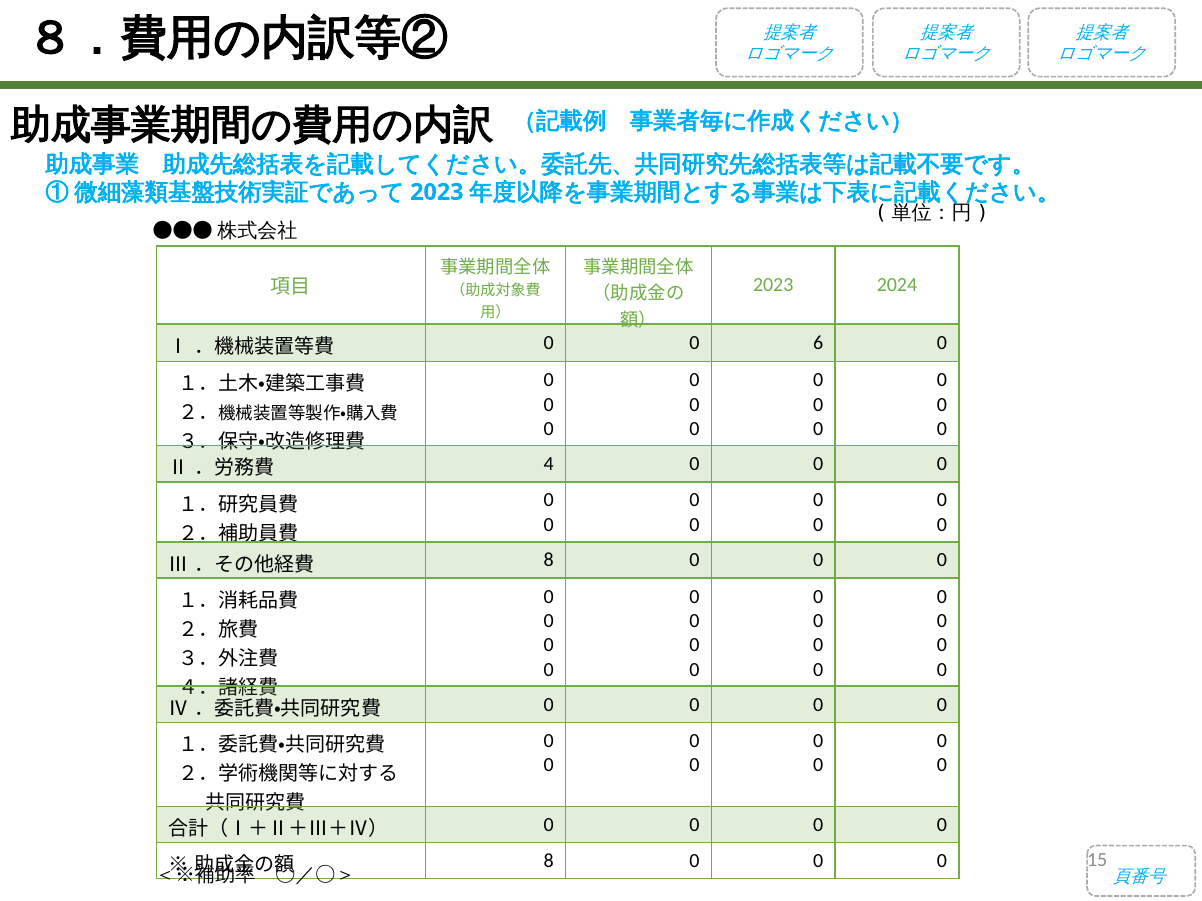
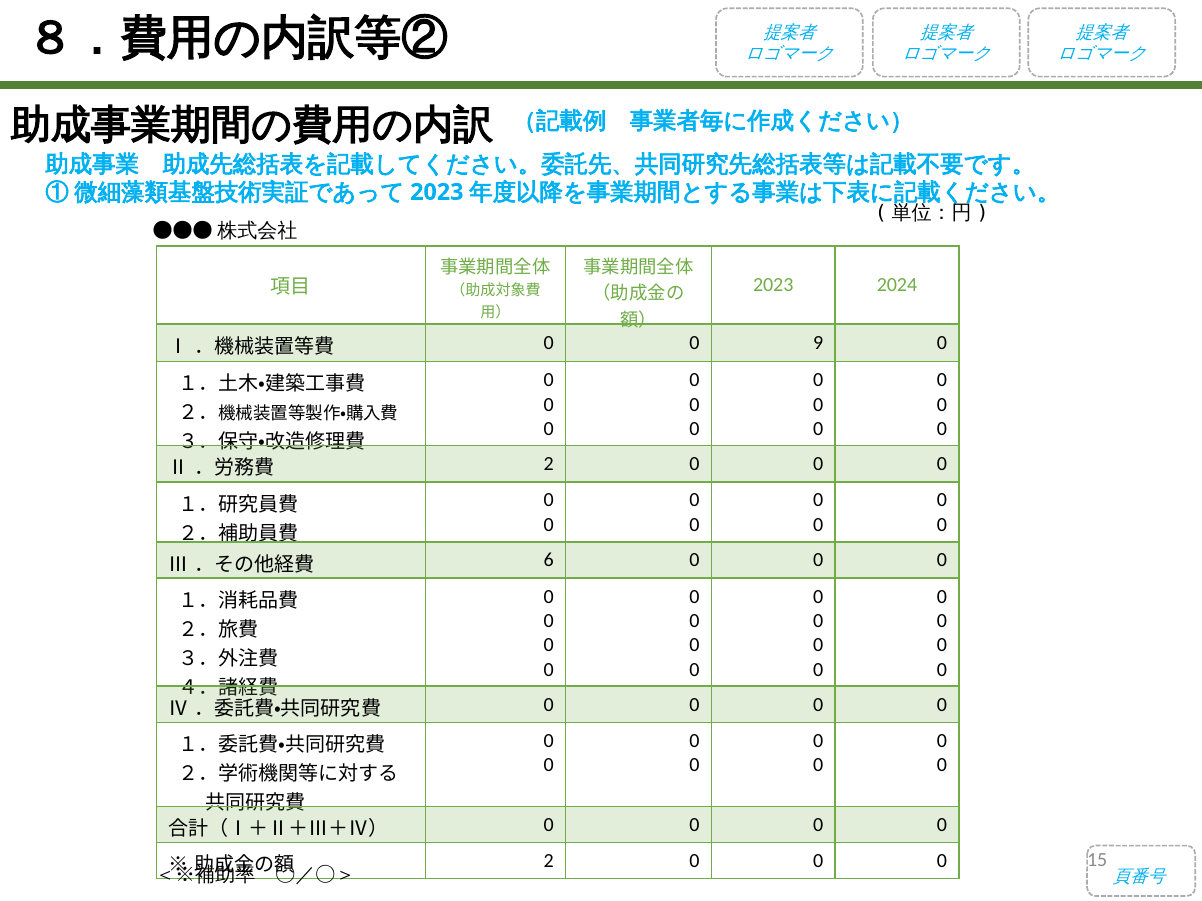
6: 6 -> 9 (818, 343)
4: 4 -> 2 (549, 464)
8: 8 -> 6 (549, 561)
8: 8 -> 2 (549, 861)
